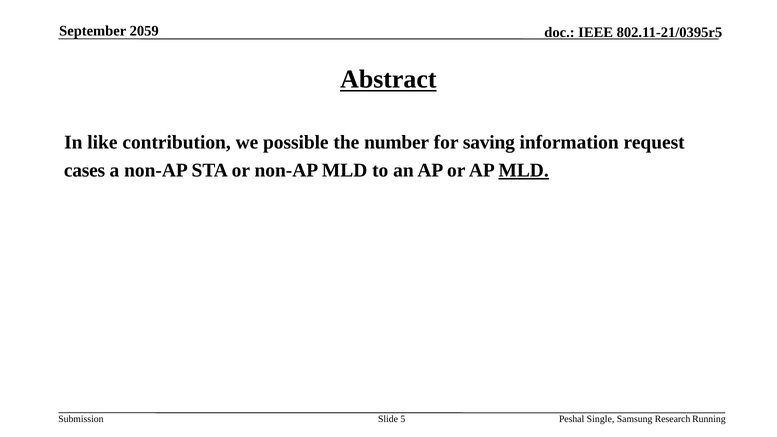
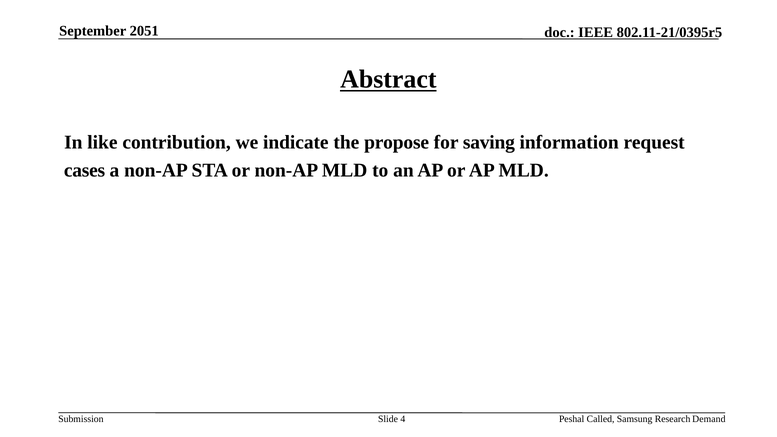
2059: 2059 -> 2051 (144, 31)
possible: possible -> indicate (296, 142)
number: number -> propose (397, 142)
MLD underline: present -> none (524, 170)
5: 5 -> 4 (403, 419)
Single: Single -> Called (601, 419)
Running: Running -> Demand (709, 419)
